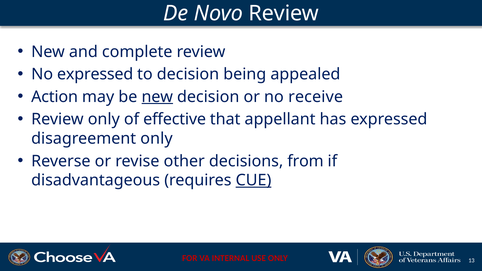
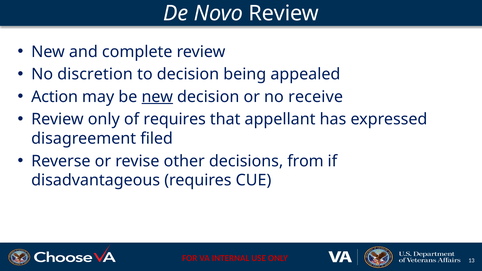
No expressed: expressed -> discretion (95, 74)
of effective: effective -> requires (175, 119)
disagreement only: only -> filed (157, 139)
CUE underline: present -> none (253, 180)
